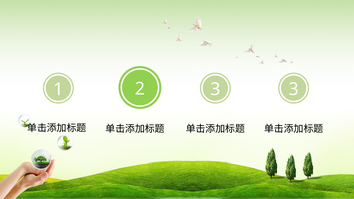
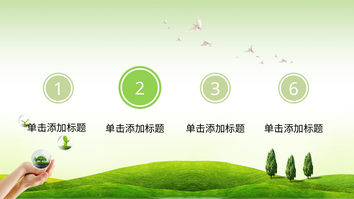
3 3: 3 -> 6 (294, 89)
